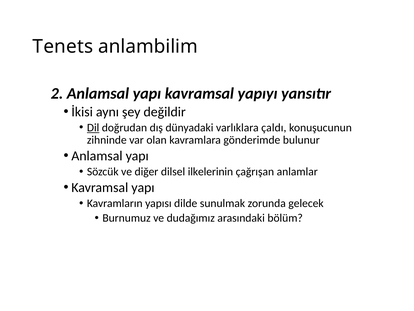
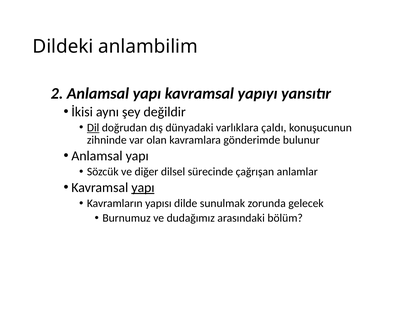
Tenets: Tenets -> Dildeki (63, 46)
ilkelerinin: ilkelerinin -> sürecinde (210, 172)
yapı underline: none -> present (143, 187)
